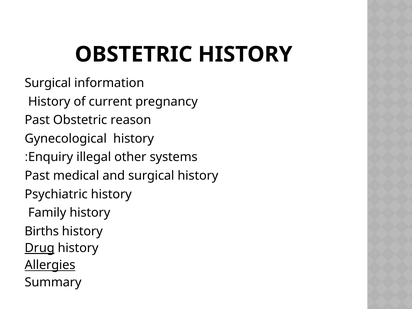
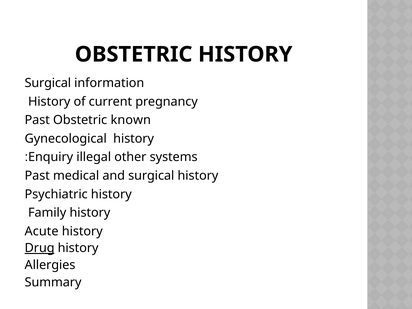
reason: reason -> known (131, 120)
Births: Births -> Acute (42, 231)
Allergies underline: present -> none (50, 265)
